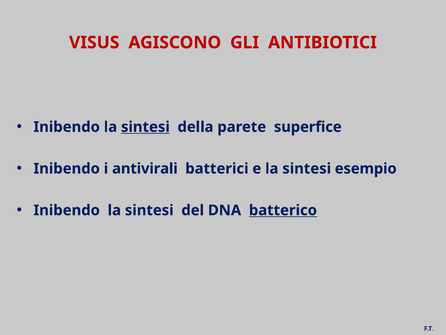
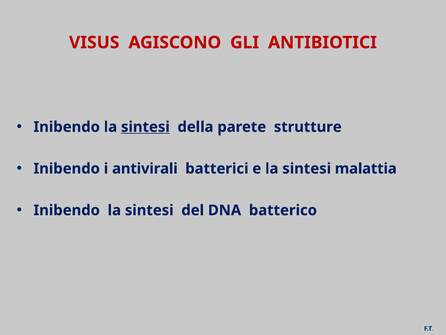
superfice: superfice -> strutture (308, 127)
esempio: esempio -> malattia (366, 168)
batterico underline: present -> none (283, 210)
